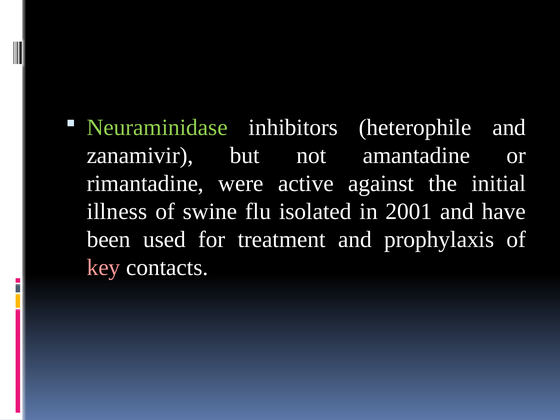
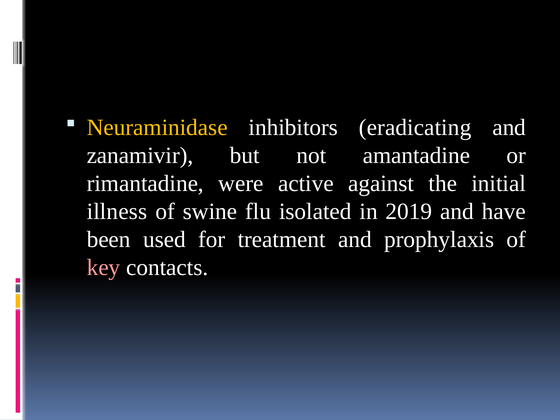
Neuraminidase colour: light green -> yellow (157, 128)
heterophile: heterophile -> eradicating (415, 128)
2001: 2001 -> 2019 (409, 212)
